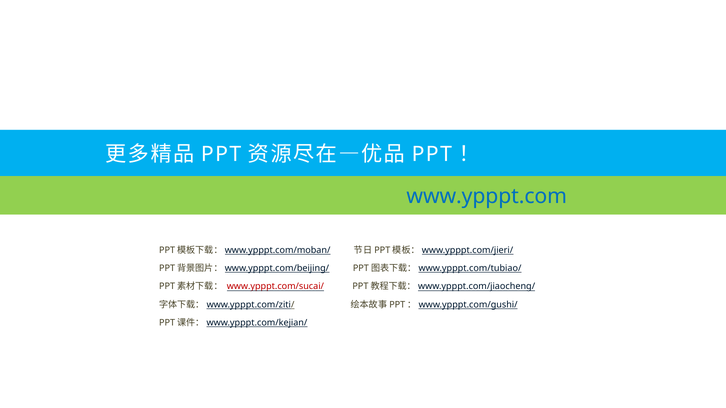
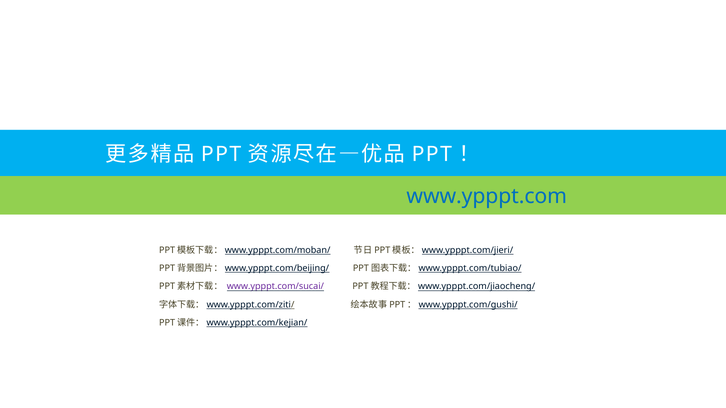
www.ypppt.com/sucai/ colour: red -> purple (275, 287)
